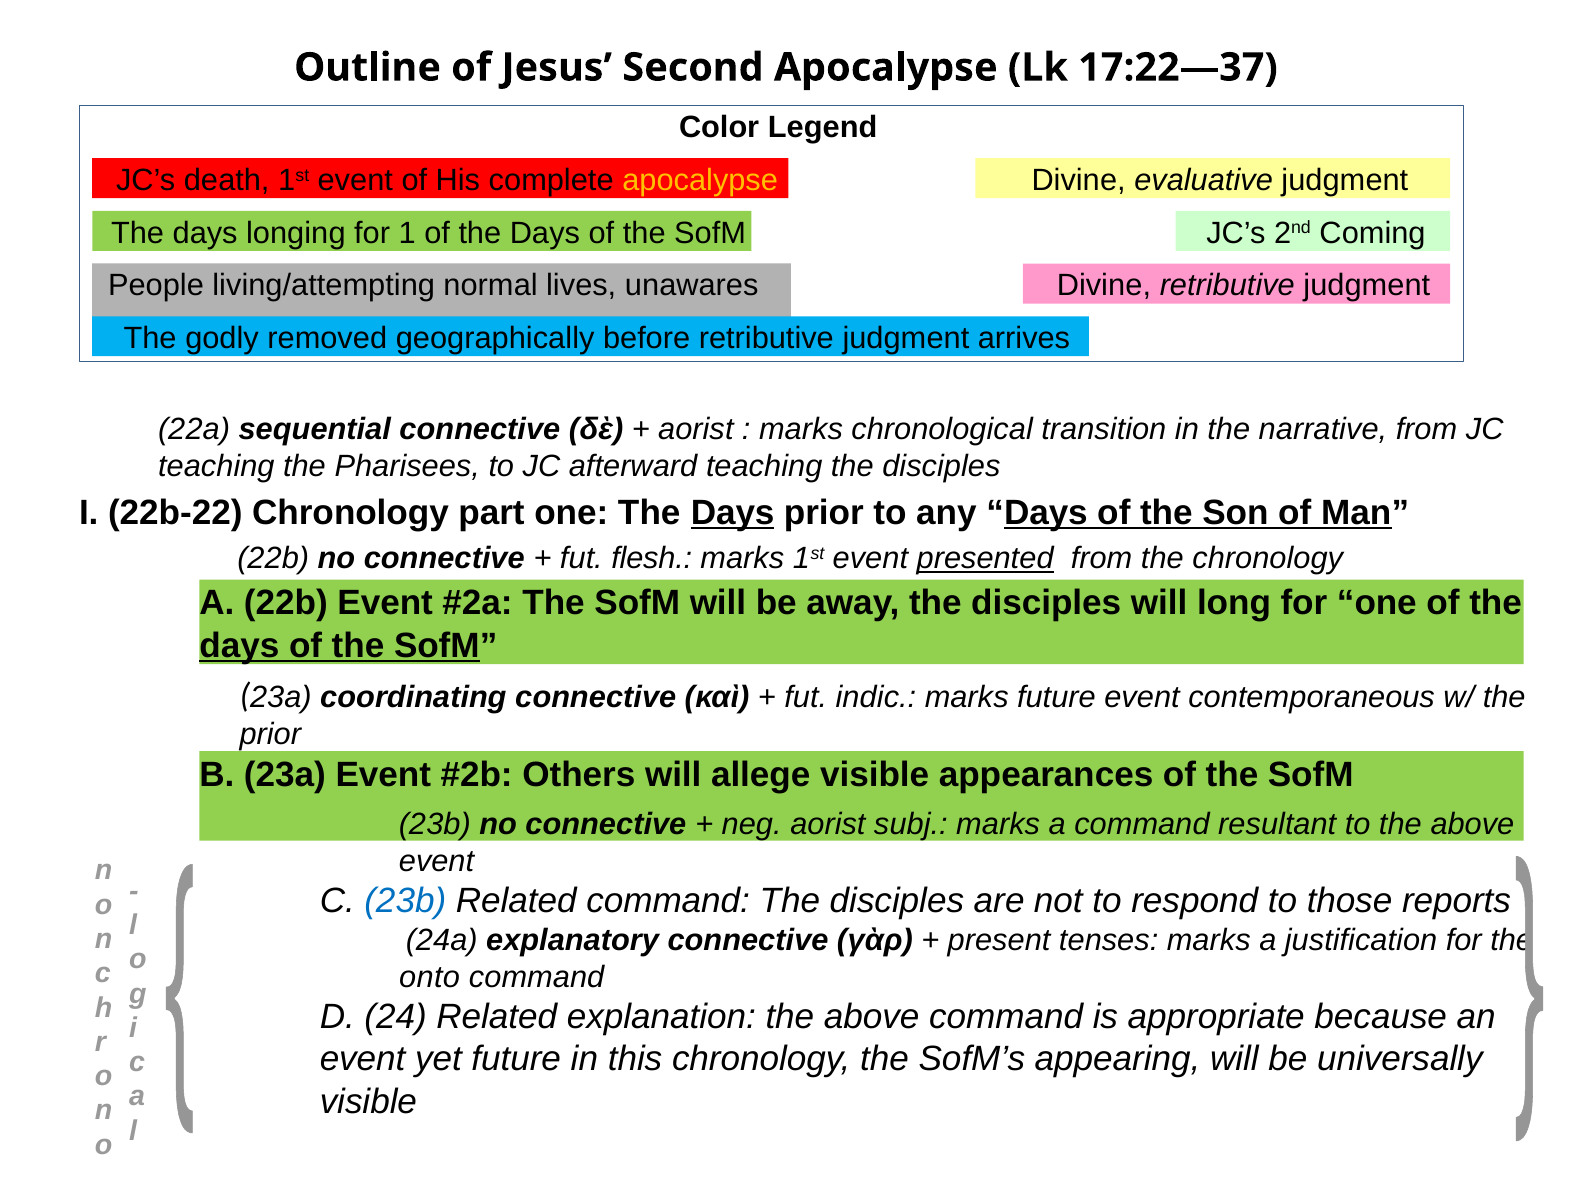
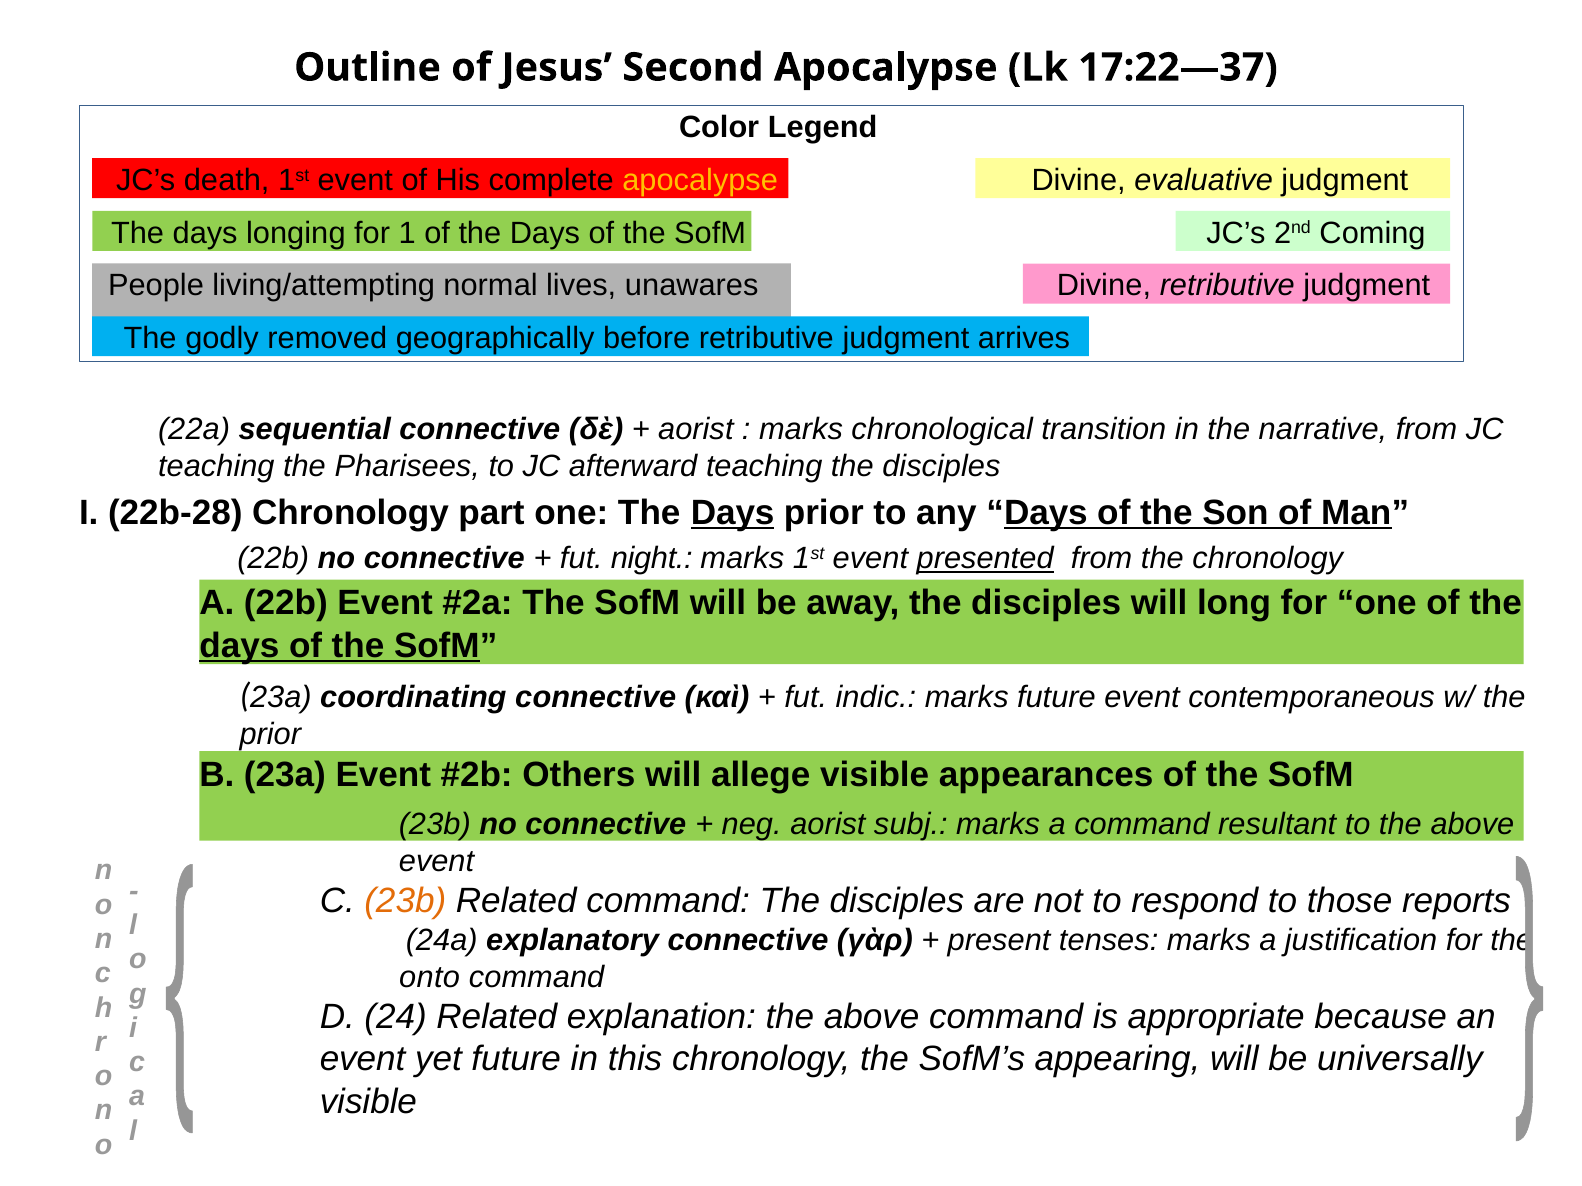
22b-22: 22b-22 -> 22b-28 (175, 513)
flesh: flesh -> night (652, 558)
23b colour: blue -> orange (405, 902)
